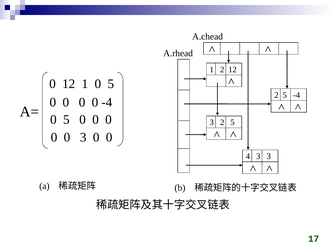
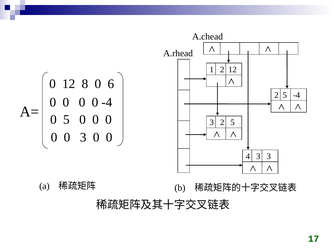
12 1: 1 -> 8 (85, 84)
5: 5 -> 6 (111, 84)
